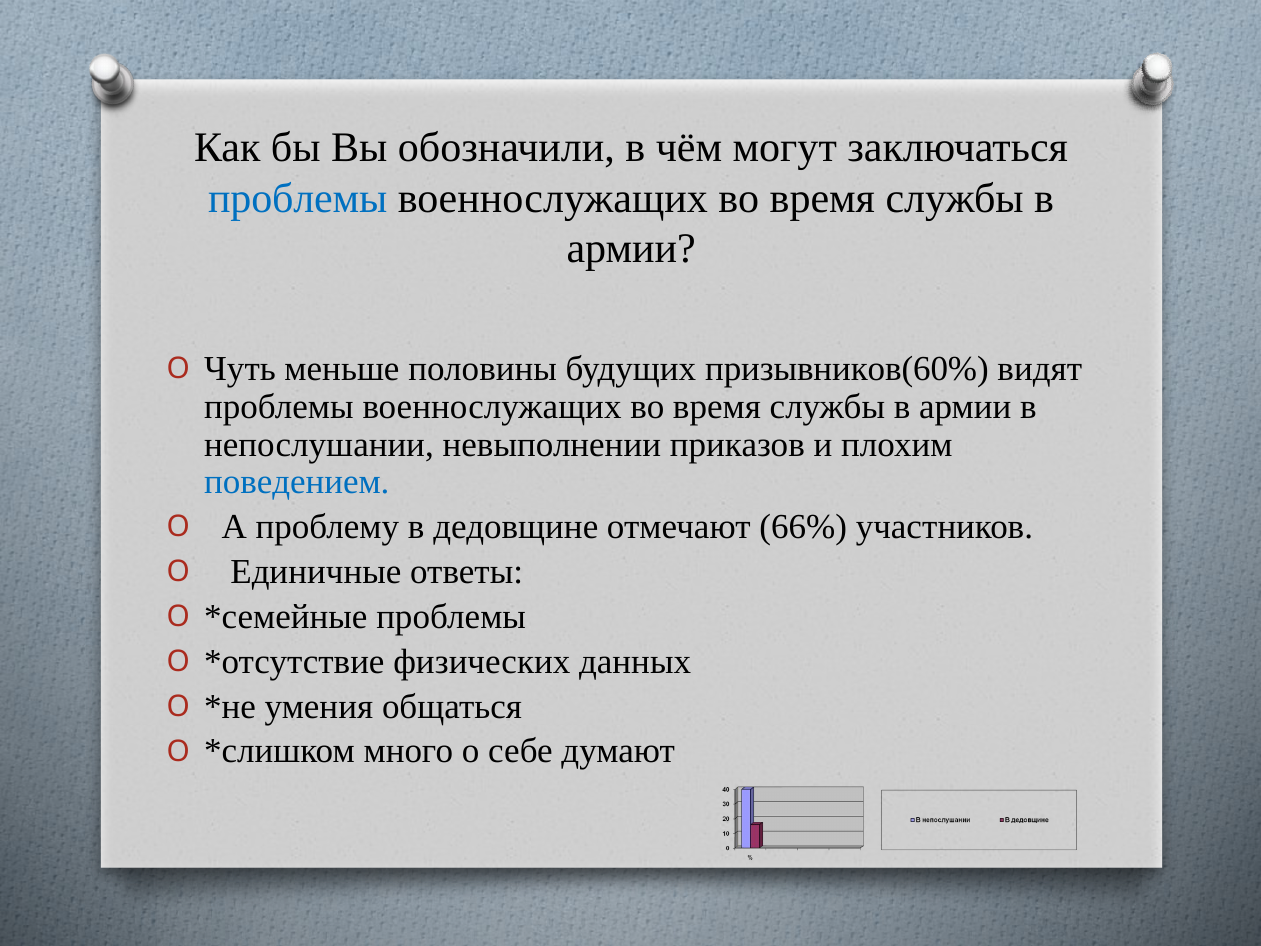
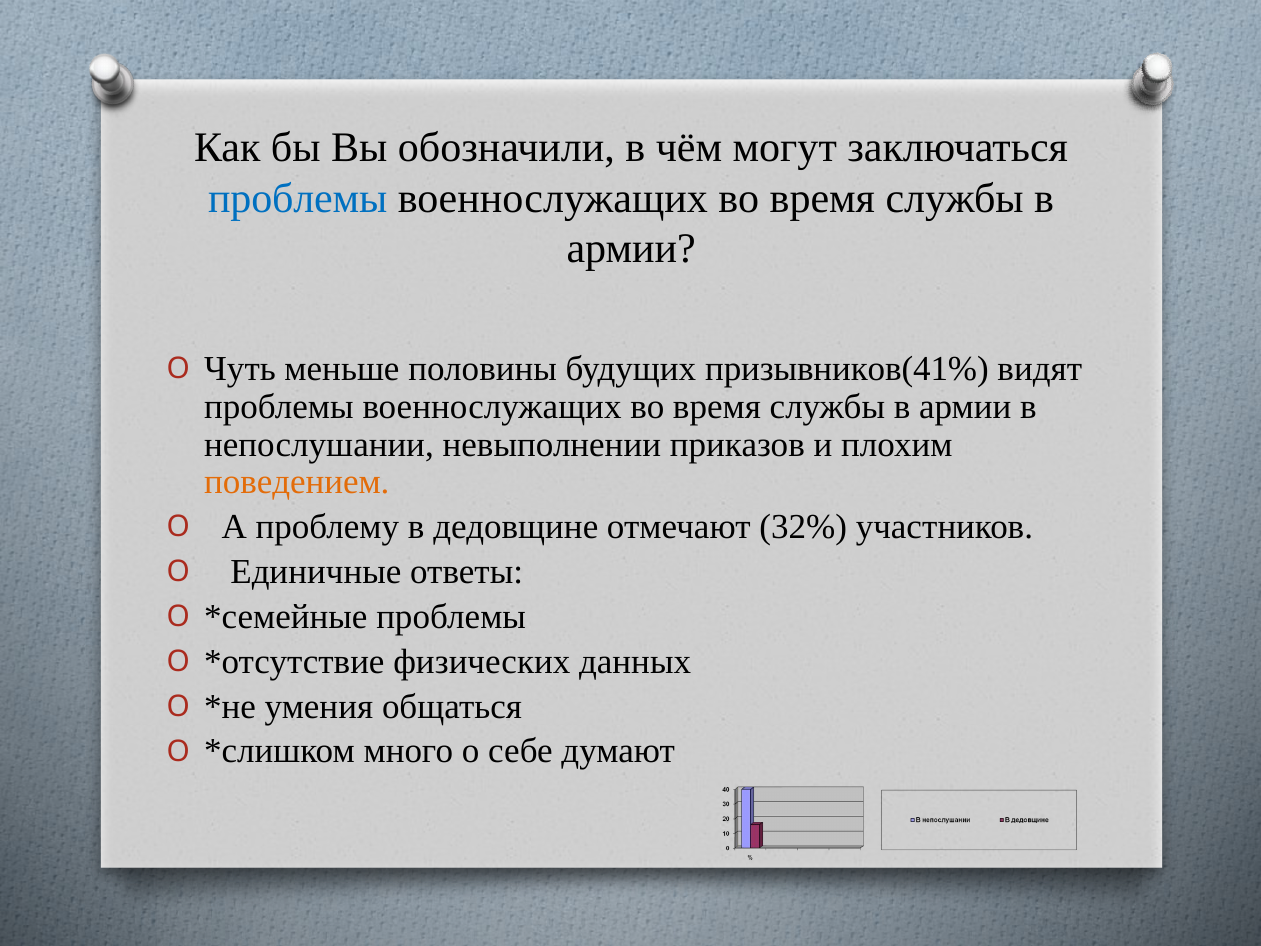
призывников(60%: призывников(60% -> призывников(41% (847, 369)
поведением colour: blue -> orange (297, 482)
66%: 66% -> 32% (803, 527)
